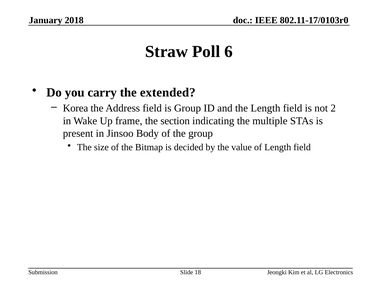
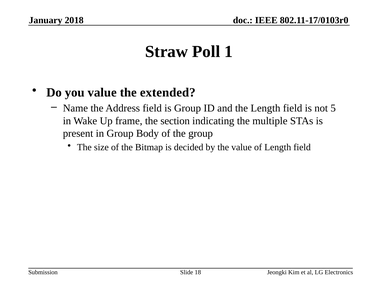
6: 6 -> 1 (229, 52)
you carry: carry -> value (102, 92)
Korea: Korea -> Name (75, 108)
2: 2 -> 5 (333, 108)
in Jinsoo: Jinsoo -> Group (120, 133)
